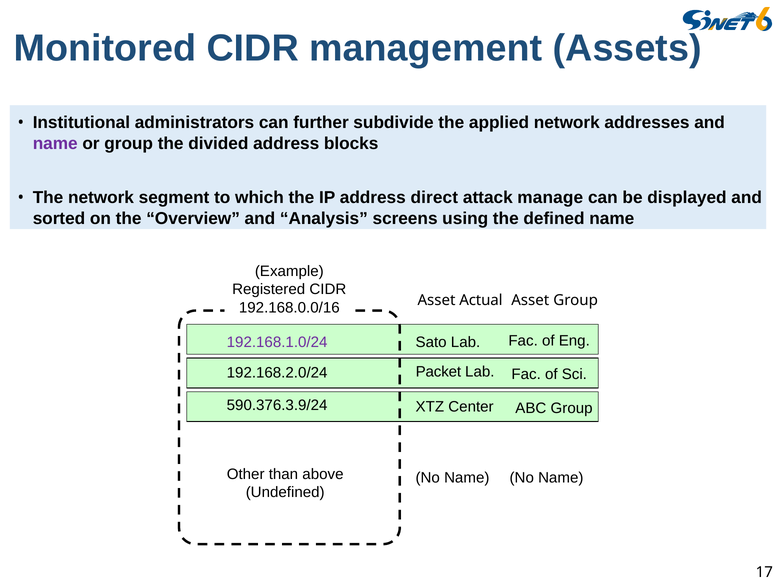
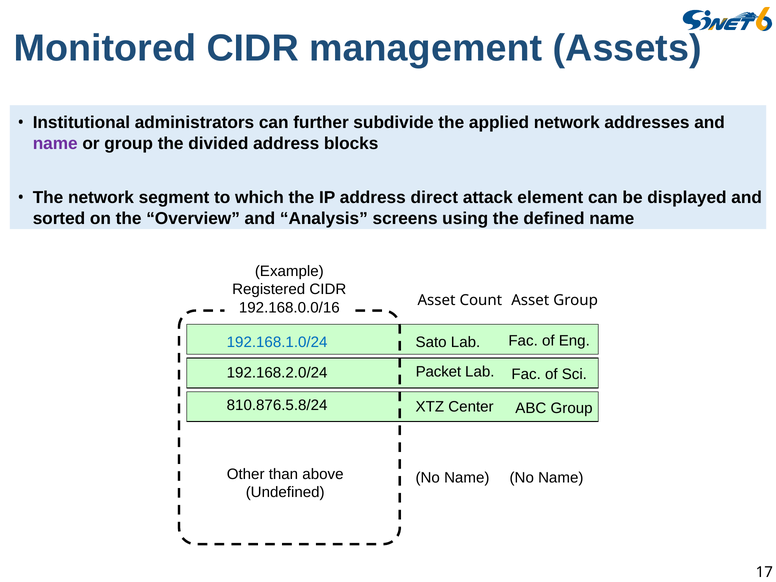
manage: manage -> element (550, 198)
Actual: Actual -> Count (481, 300)
192.168.1.0/24 colour: purple -> blue (277, 342)
590.376.3.9/24: 590.376.3.9/24 -> 810.876.5.8/24 (277, 405)
